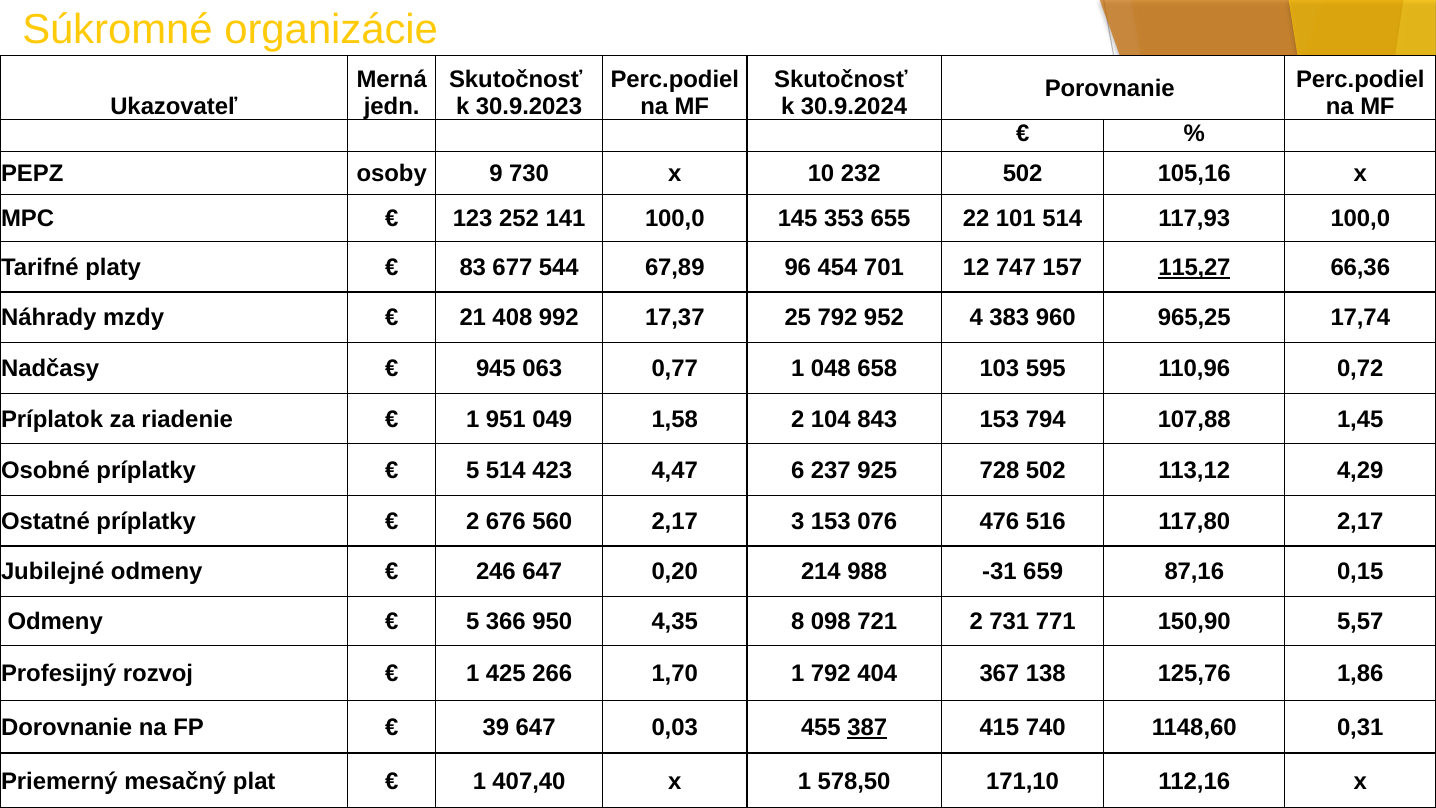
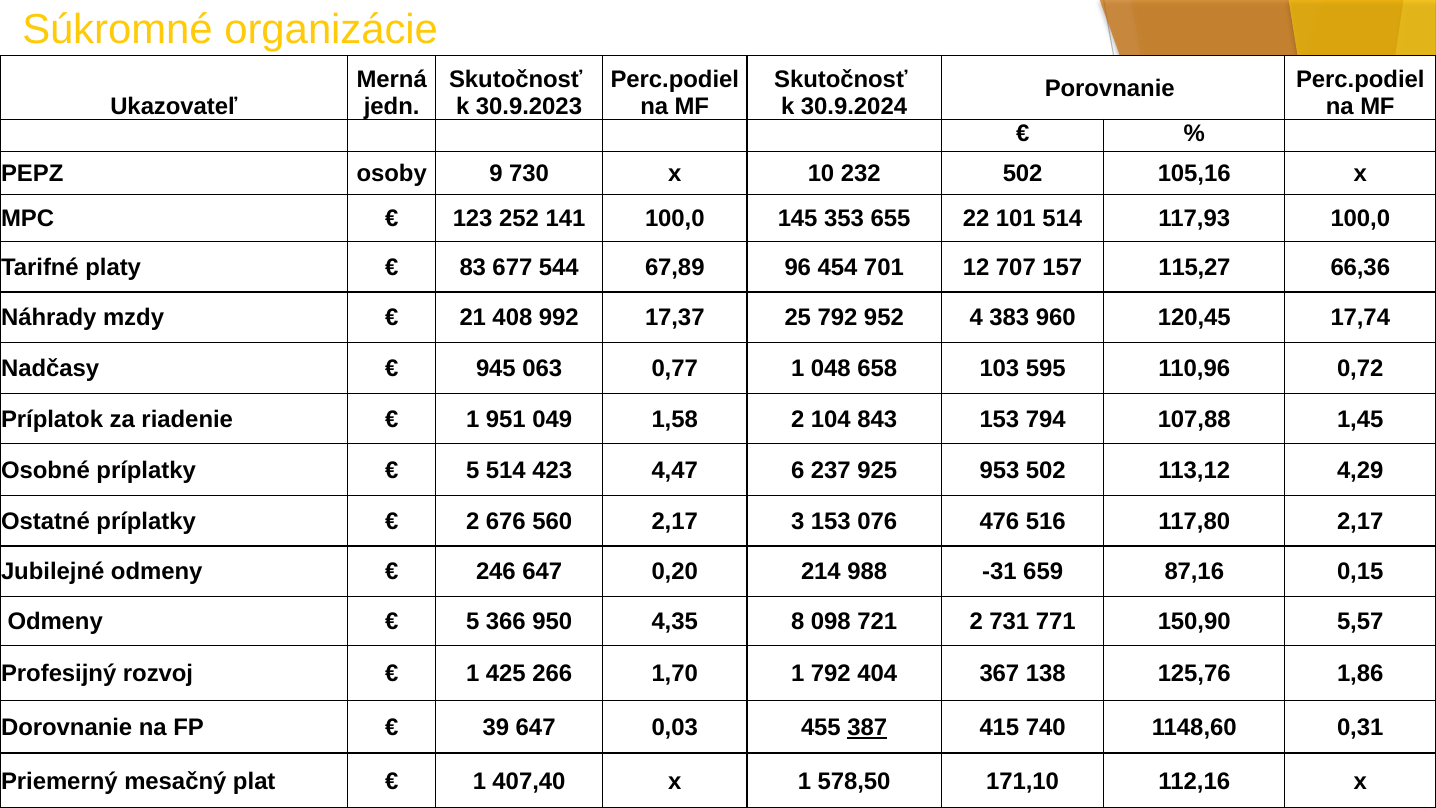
747: 747 -> 707 (1016, 268)
115,27 underline: present -> none (1194, 268)
965,25: 965,25 -> 120,45 (1194, 318)
728: 728 -> 953 (999, 470)
